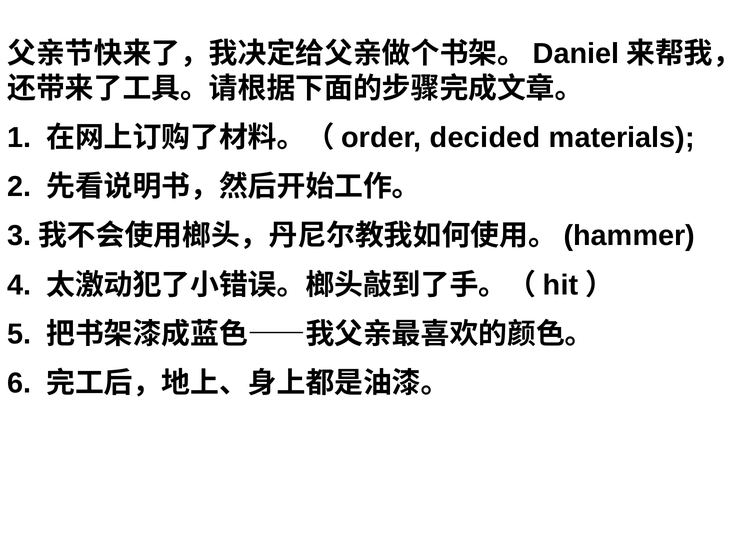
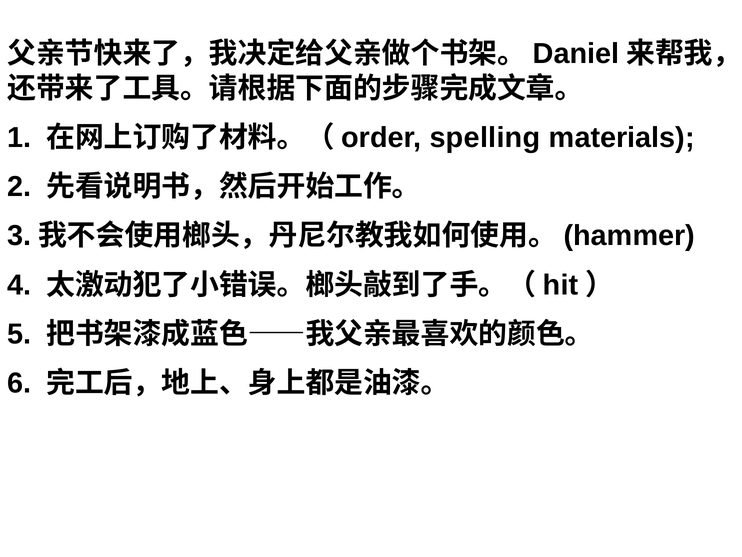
decided: decided -> spelling (485, 138)
